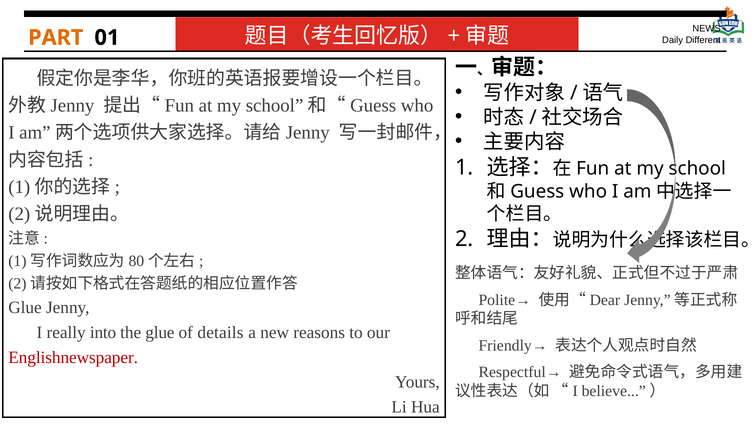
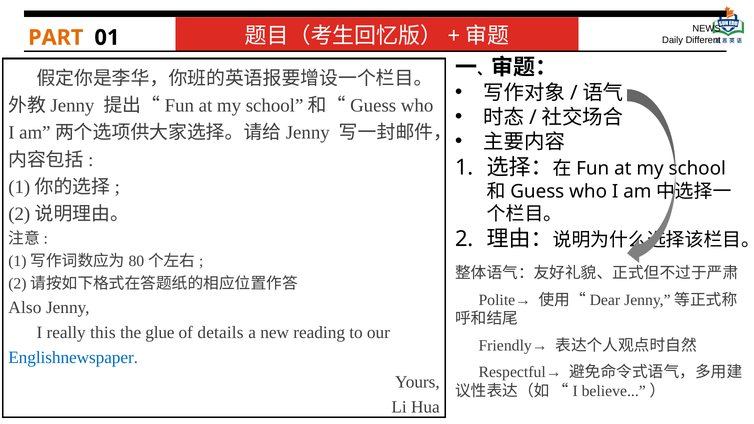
Glue: Glue -> Also (25, 308)
into: into -> this (103, 333)
reasons: reasons -> reading (319, 333)
Englishnewspaper colour: red -> blue (73, 357)
